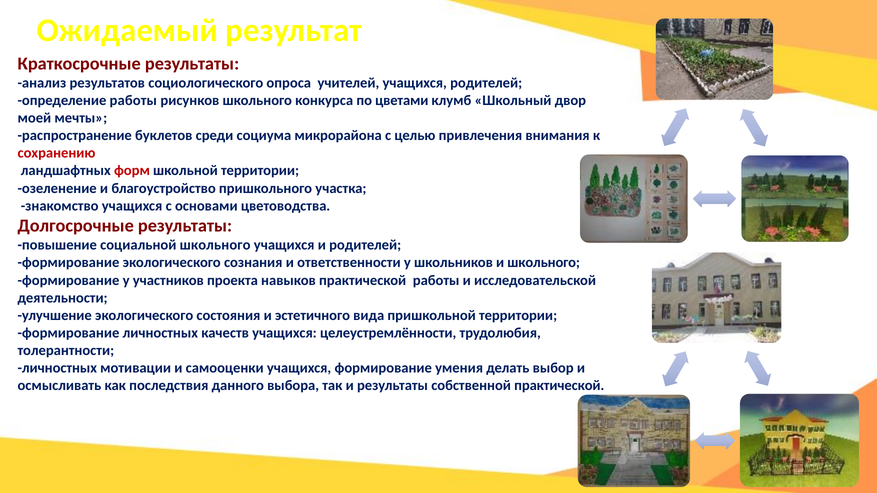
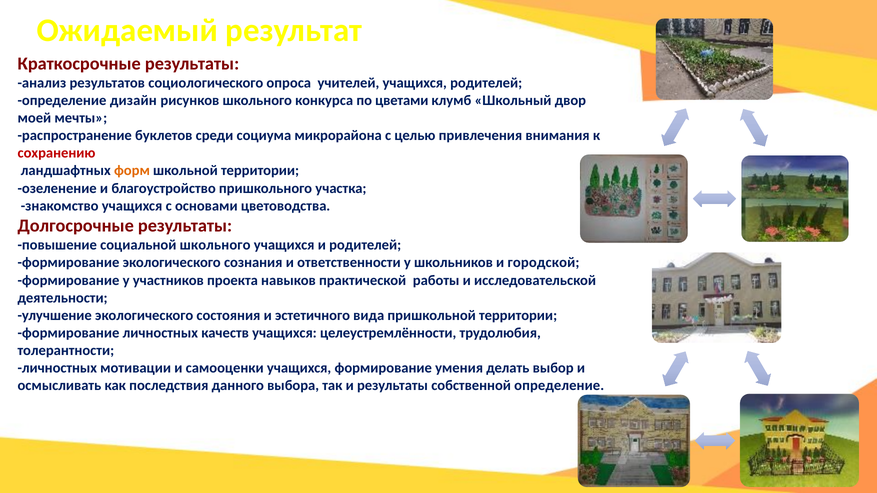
определение работы: работы -> дизайн (133, 101)
форм colour: red -> orange (132, 171)
и школьного: школьного -> городской (544, 263)
собственной практической: практической -> определение (559, 386)
